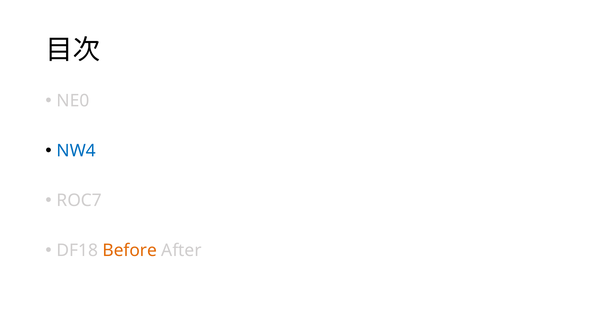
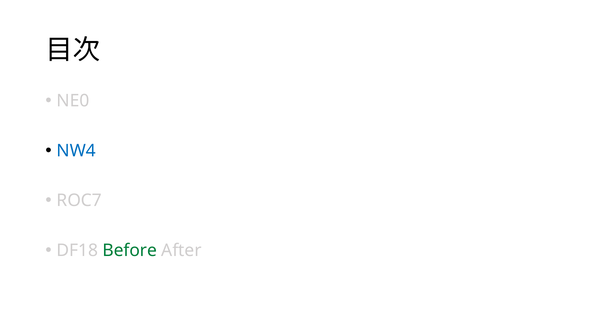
Before colour: orange -> green (130, 251)
